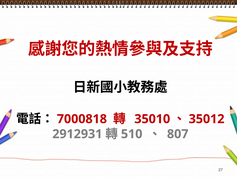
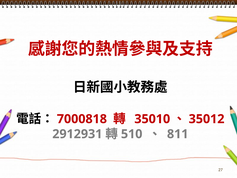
807: 807 -> 811 (178, 134)
